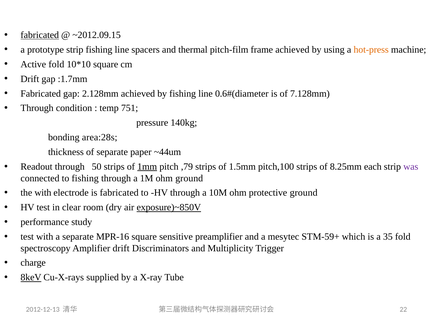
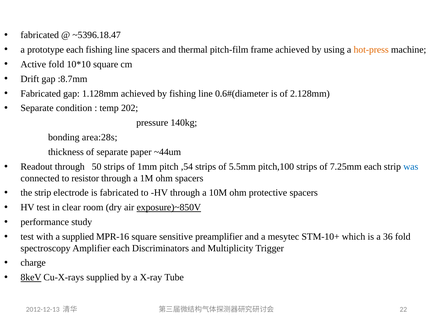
fabricated underline: present -> none (40, 35)
~2012.09.15: ~2012.09.15 -> ~5396.18.47 (97, 35)
prototype strip: strip -> each (75, 50)
:1.7mm: :1.7mm -> :8.7mm (73, 79)
2.128mm: 2.128mm -> 1.128mm (100, 94)
7.128mm: 7.128mm -> 2.128mm (310, 94)
Through: Through -> Separate (37, 108)
751: 751 -> 202 (130, 108)
1mm underline: present -> none (147, 167)
,79: ,79 -> ,54 (187, 167)
1.5mm: 1.5mm -> 5.5mm (242, 167)
8.25mm: 8.25mm -> 7.25mm (346, 167)
was colour: purple -> blue (411, 167)
to fishing: fishing -> resistor (85, 179)
ohm ground: ground -> spacers (189, 179)
the with: with -> strip (43, 193)
protective ground: ground -> spacers (304, 193)
a separate: separate -> supplied (78, 237)
STM-59+: STM-59+ -> STM-10+ (321, 237)
35: 35 -> 36 (388, 237)
Amplifier drift: drift -> each (121, 249)
